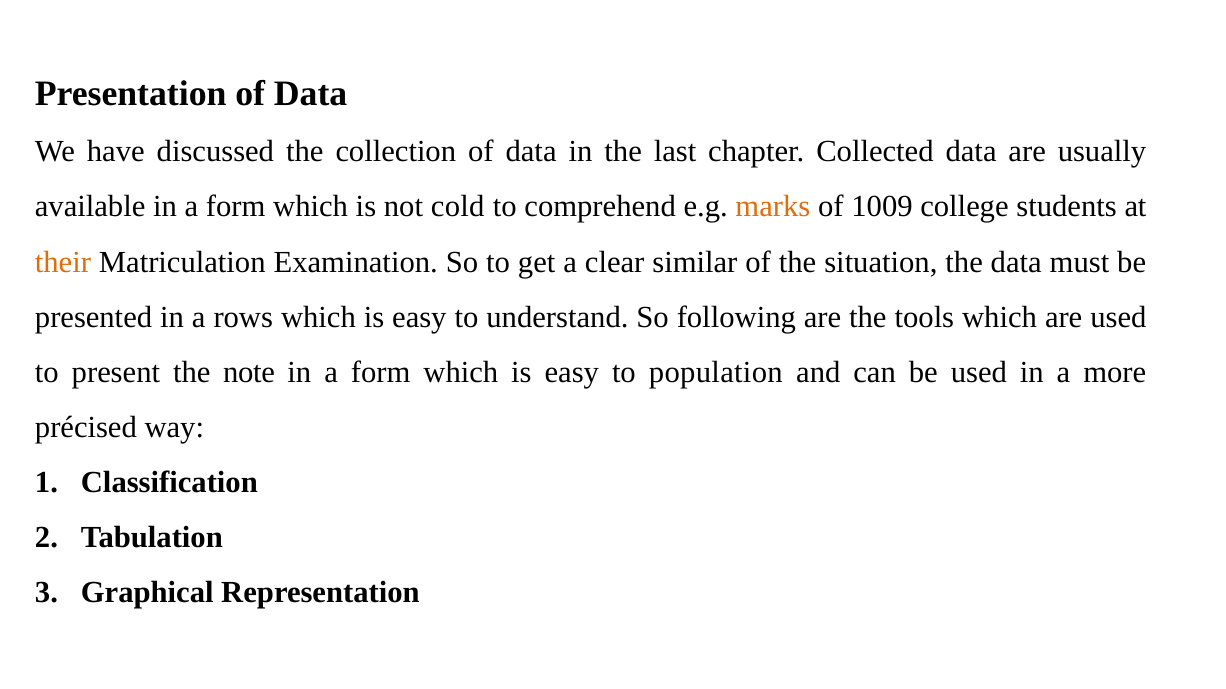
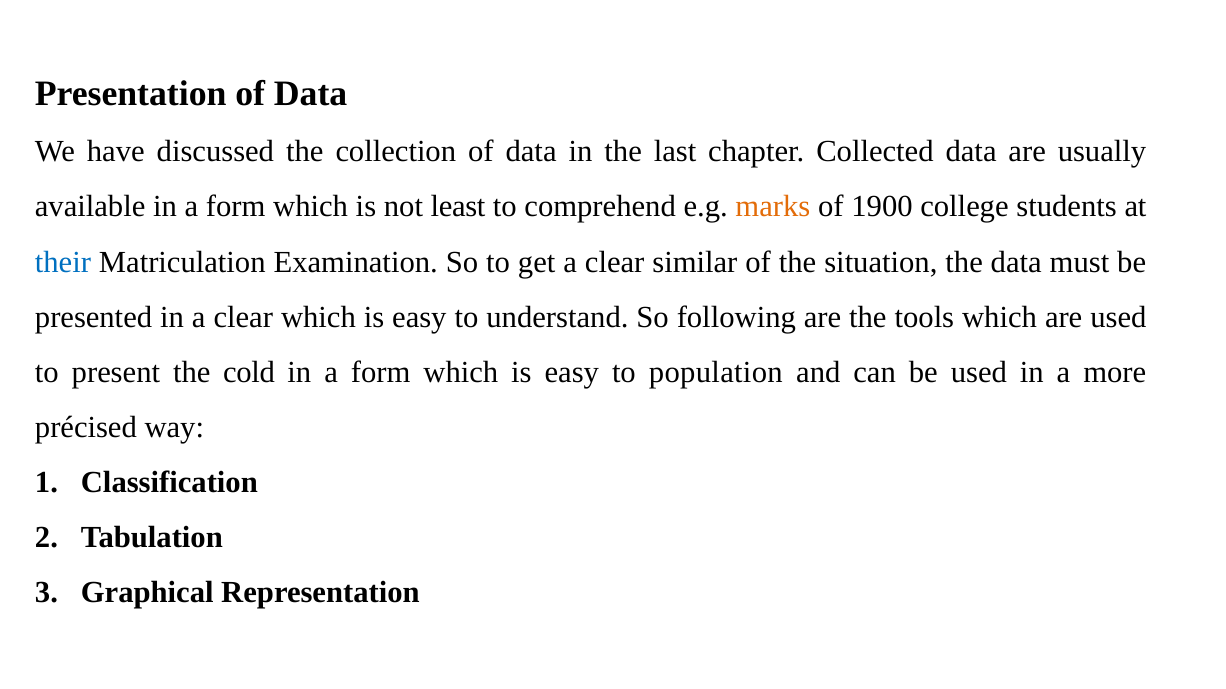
cold: cold -> least (458, 207)
1009: 1009 -> 1900 (882, 207)
their colour: orange -> blue (63, 262)
in a rows: rows -> clear (243, 317)
note: note -> cold (249, 373)
